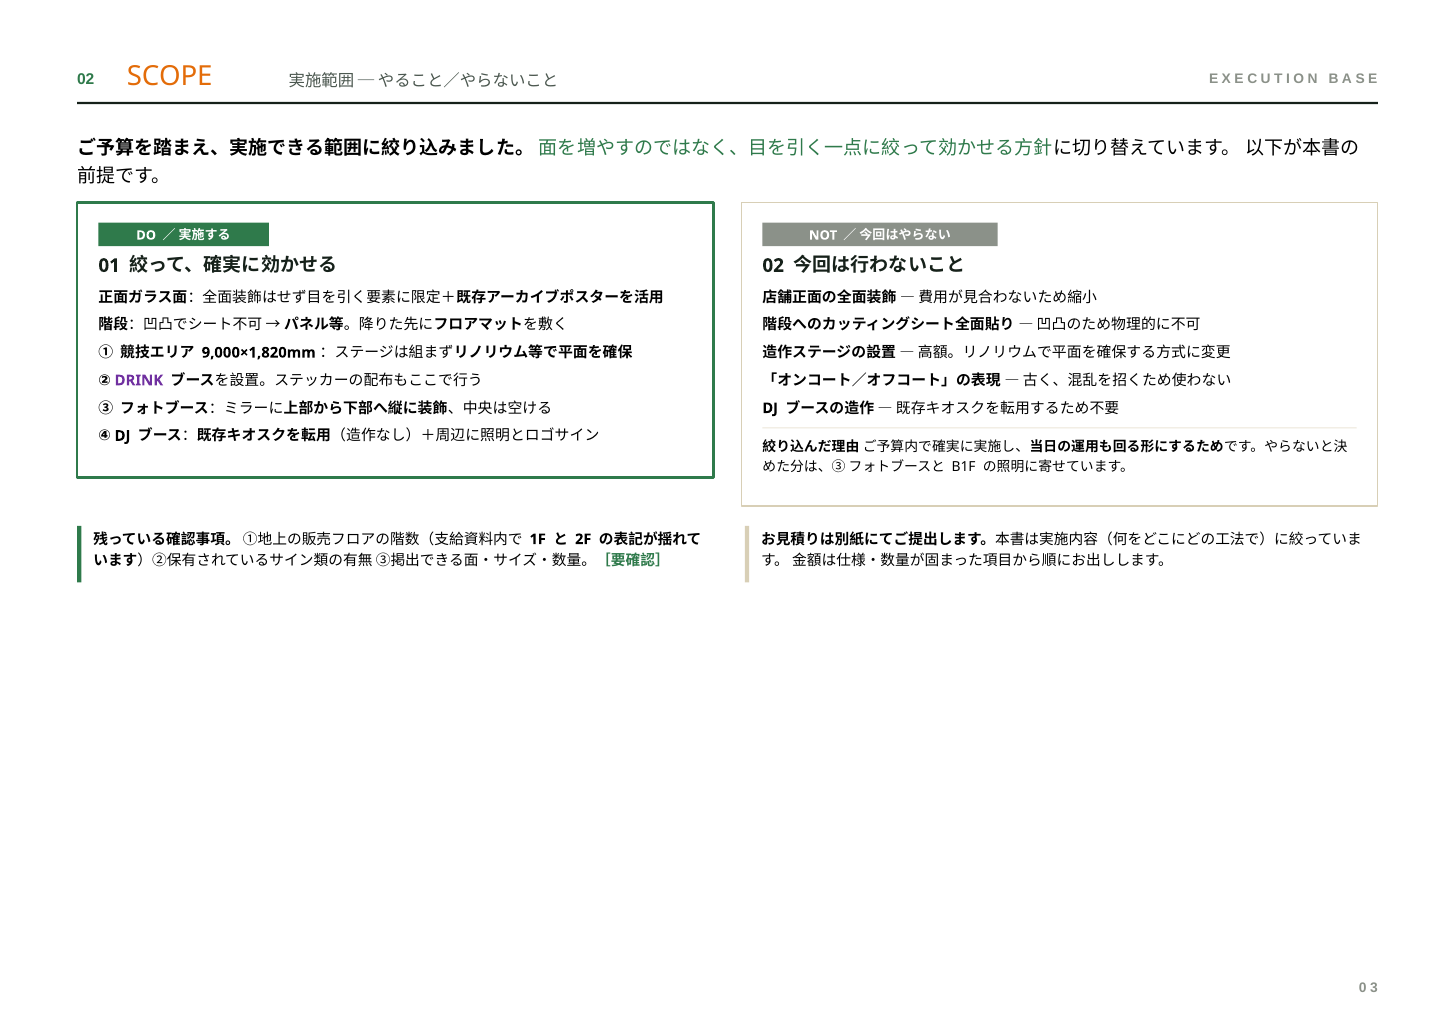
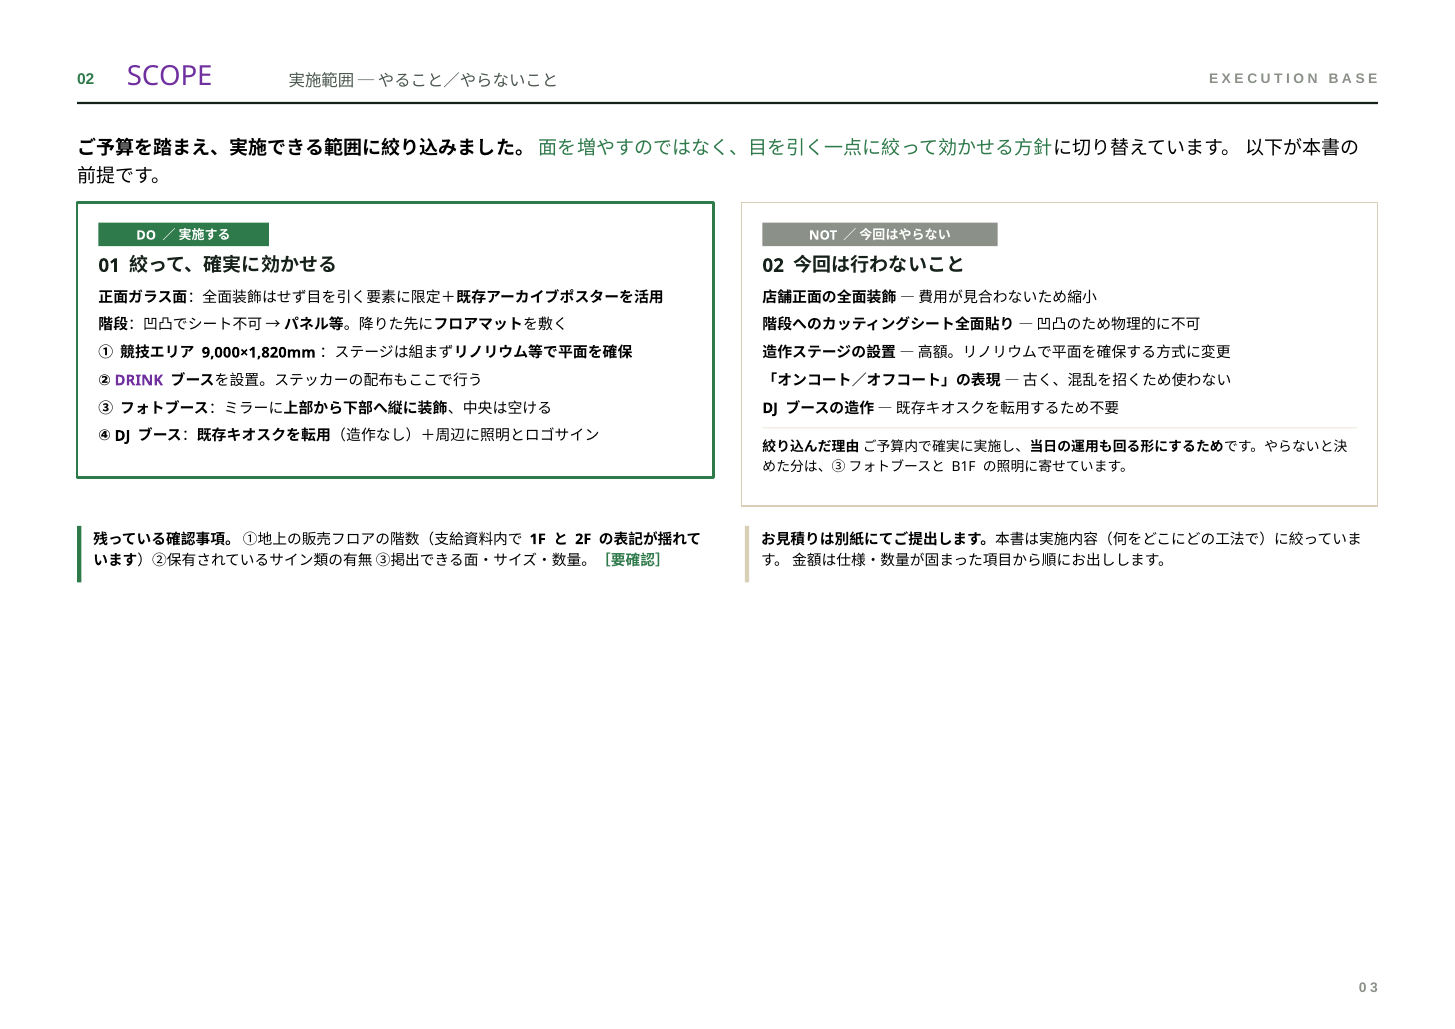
SCOPE colour: orange -> purple (170, 77)
